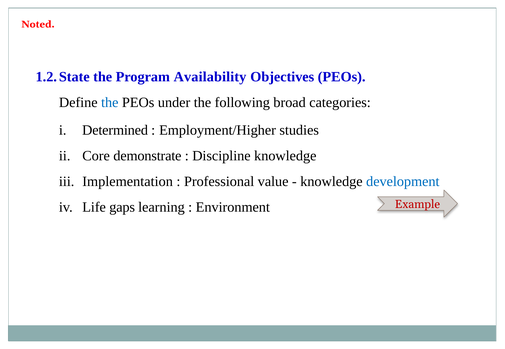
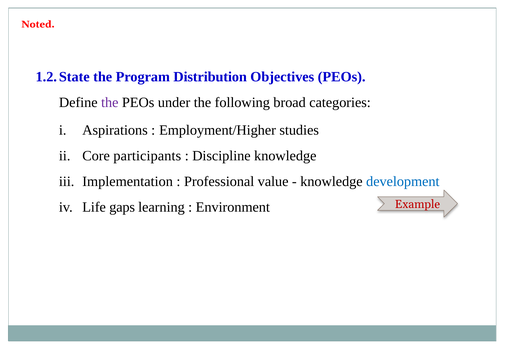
Availability: Availability -> Distribution (210, 77)
the colour: blue -> purple (110, 103)
Determined: Determined -> Aspirations (115, 130)
demonstrate: demonstrate -> participants (147, 156)
